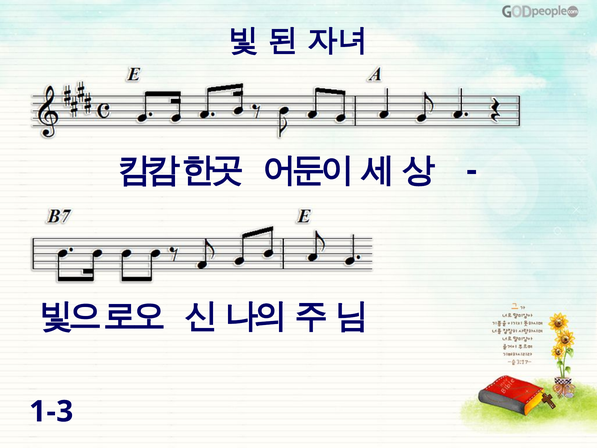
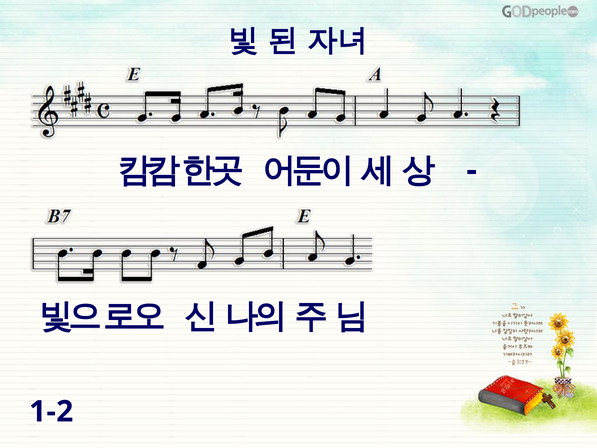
1-3: 1-3 -> 1-2 (51, 411)
